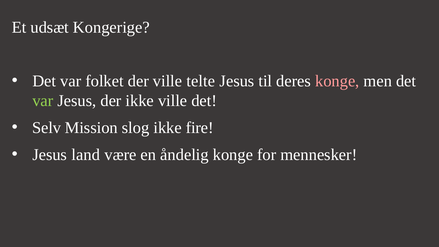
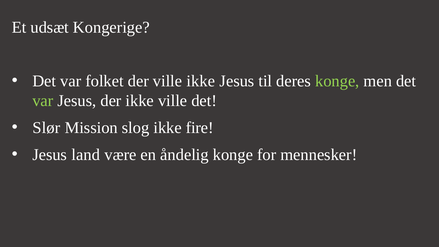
ville telte: telte -> ikke (201, 81)
konge colour: pink -> light green (337, 81)
Selv: Selv -> Slør (46, 128)
